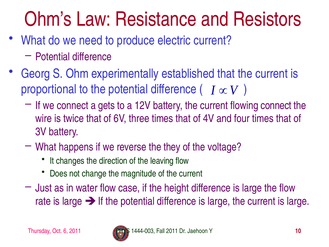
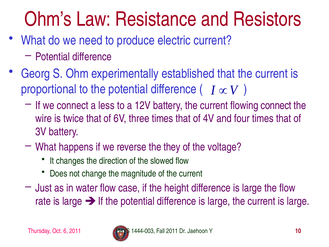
gets: gets -> less (106, 105)
leaving: leaving -> slowed (162, 161)
